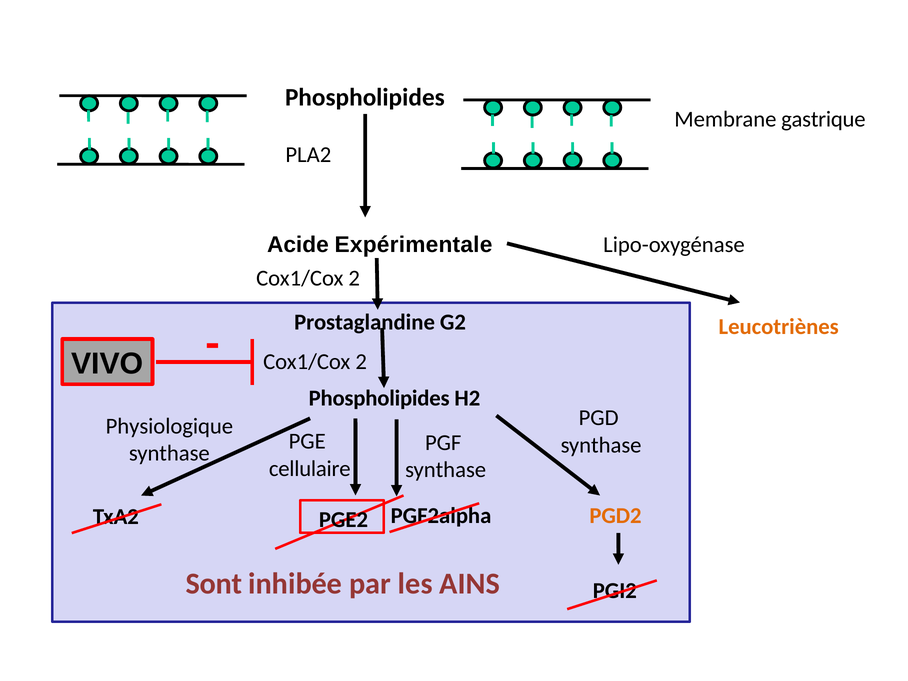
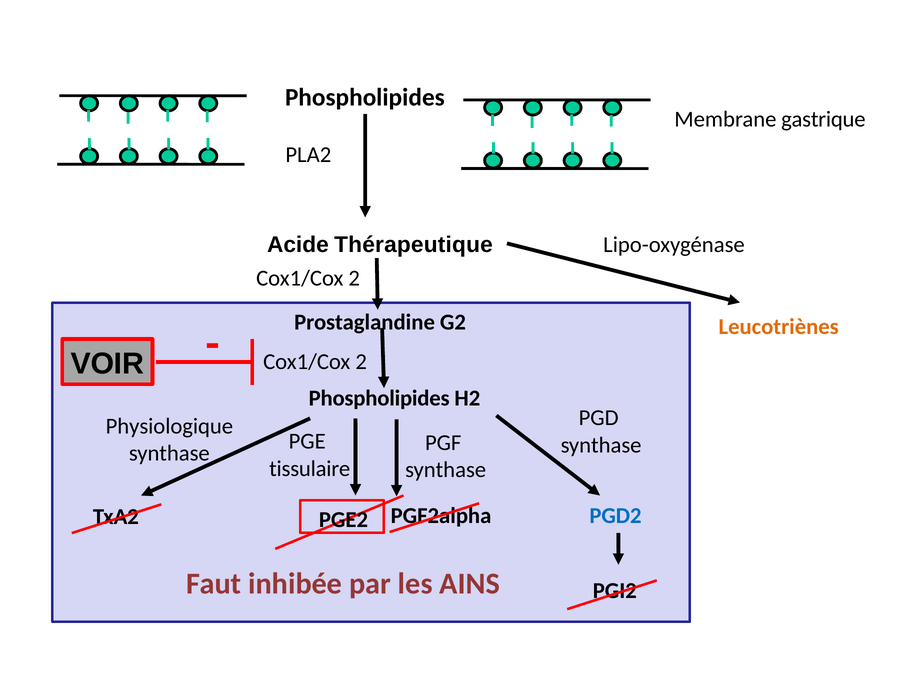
Expérimentale: Expérimentale -> Thérapeutique (414, 245)
VIVO: VIVO -> VOIR (107, 364)
cellulaire: cellulaire -> tissulaire (310, 469)
PGD2 colour: orange -> blue (615, 516)
Sont: Sont -> Faut (214, 584)
